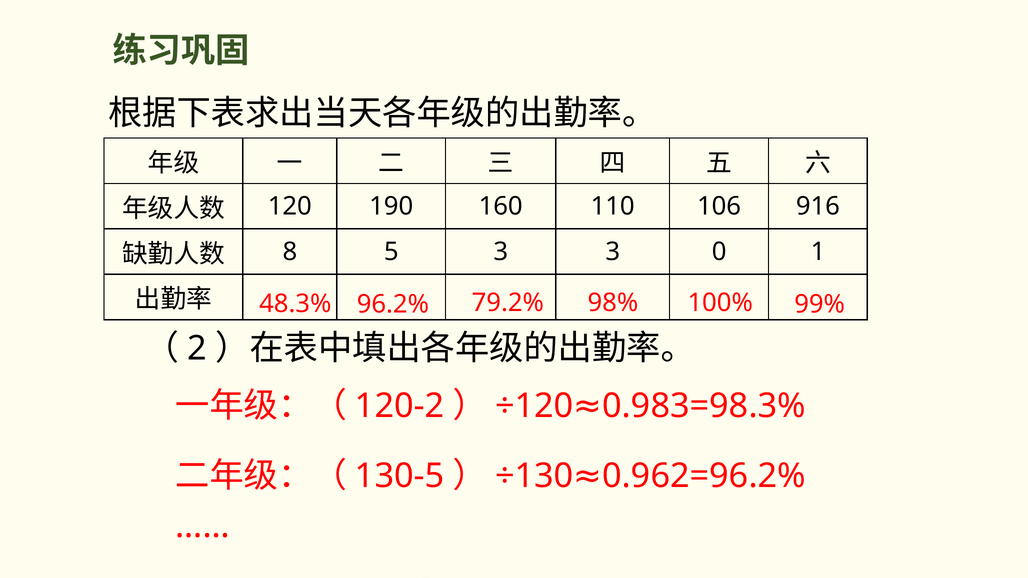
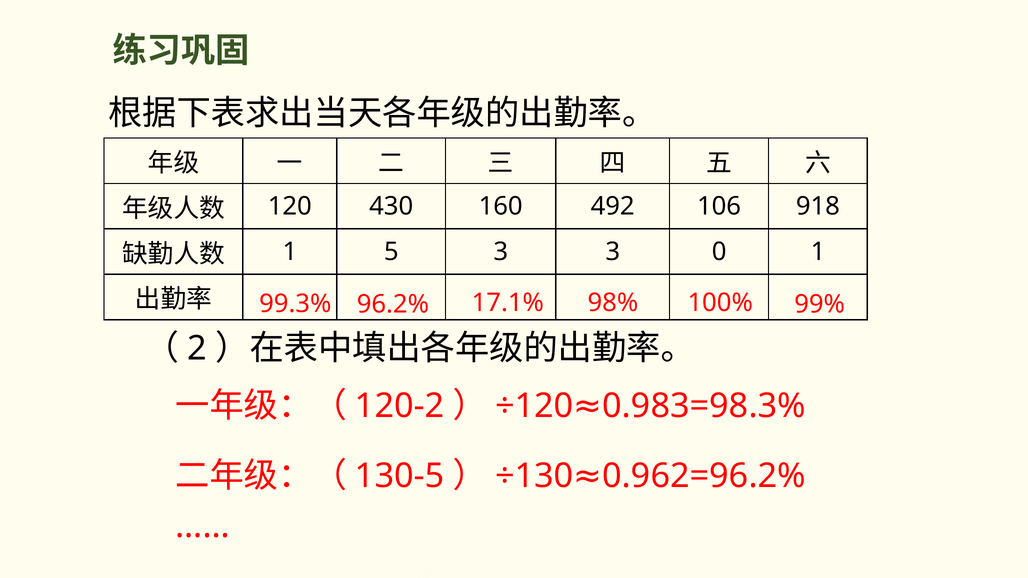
190: 190 -> 430 (391, 206)
110: 110 -> 492 (613, 206)
916: 916 -> 918 (818, 206)
8: 8 -> 1 (290, 252)
48.3%: 48.3% -> 99.3% (295, 304)
79.2%: 79.2% -> 17.1% (508, 303)
